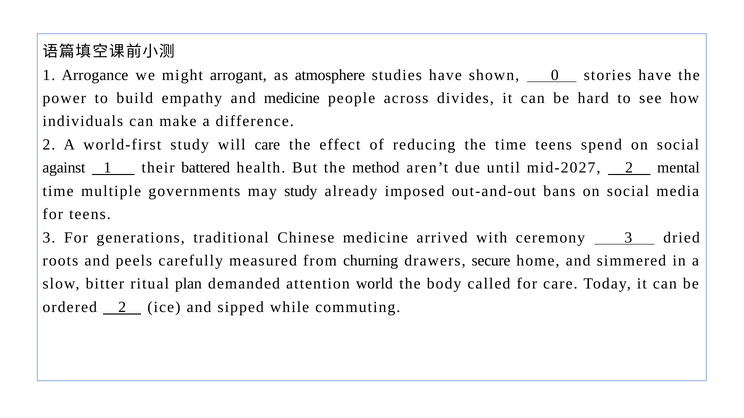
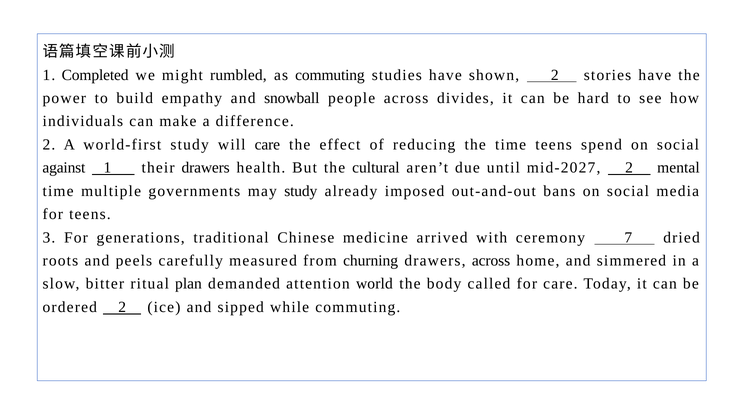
Arrogance: Arrogance -> Completed (95, 75)
arrogant: arrogant -> rumbled (238, 75)
as atmosphere: atmosphere -> commuting (330, 75)
shown 0: 0 -> 2 (555, 75)
and medicine: medicine -> snowball (292, 98)
their battered: battered -> drawers (206, 168)
method: method -> cultural (376, 168)
ceremony 3: 3 -> 7 (628, 238)
drawers secure: secure -> across (491, 261)
